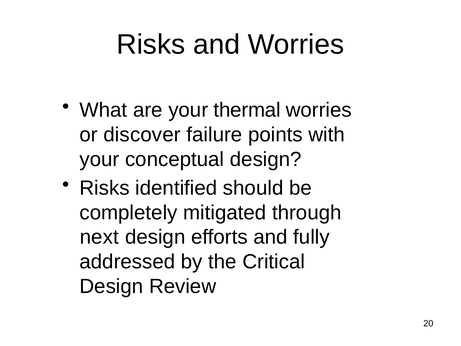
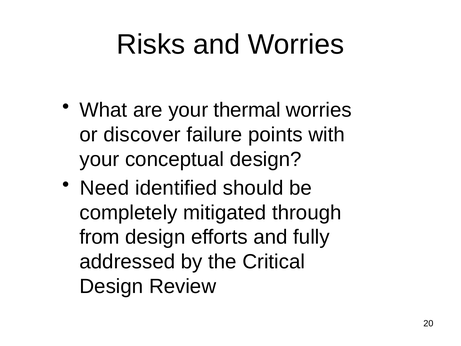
Risks: Risks -> Need (104, 188)
next: next -> from (100, 237)
